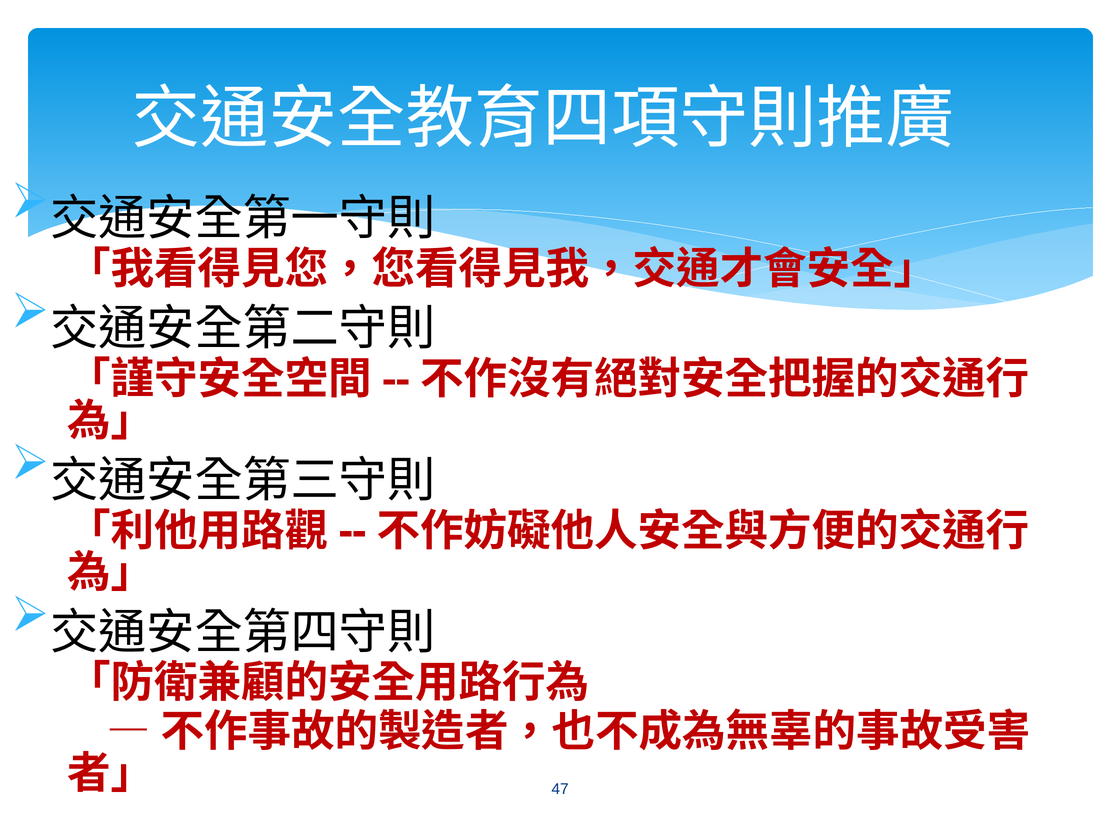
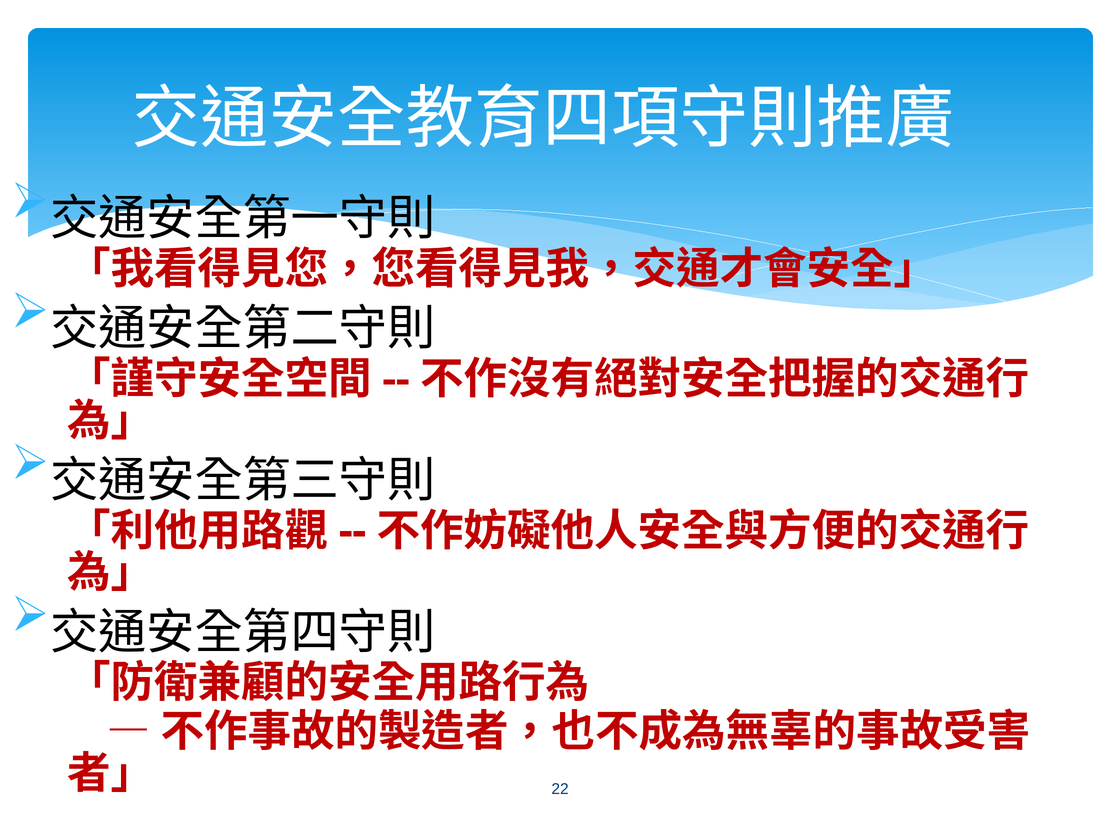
47: 47 -> 22 (560, 789)
